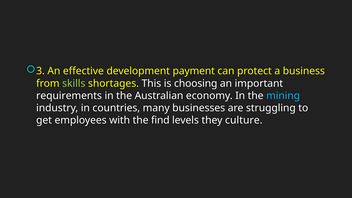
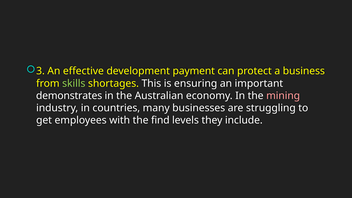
choosing: choosing -> ensuring (196, 83)
requirements: requirements -> demonstrates (69, 96)
mining colour: light blue -> pink (283, 96)
culture: culture -> include (244, 120)
